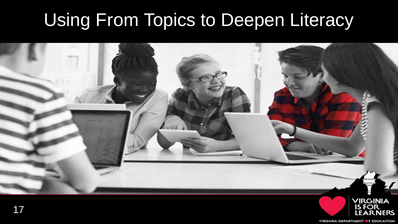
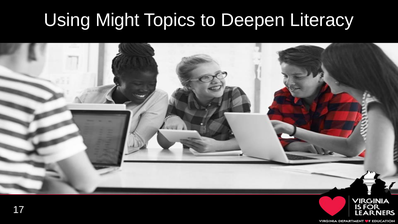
From: From -> Might (117, 20)
